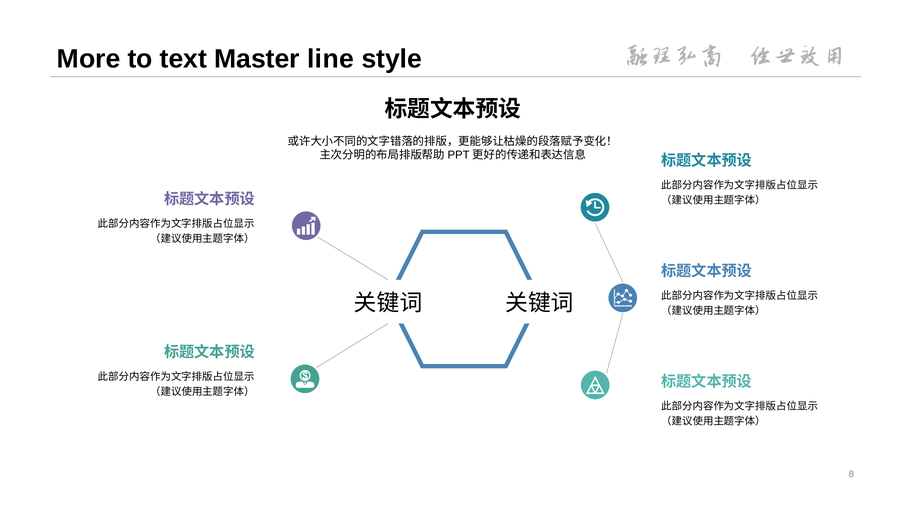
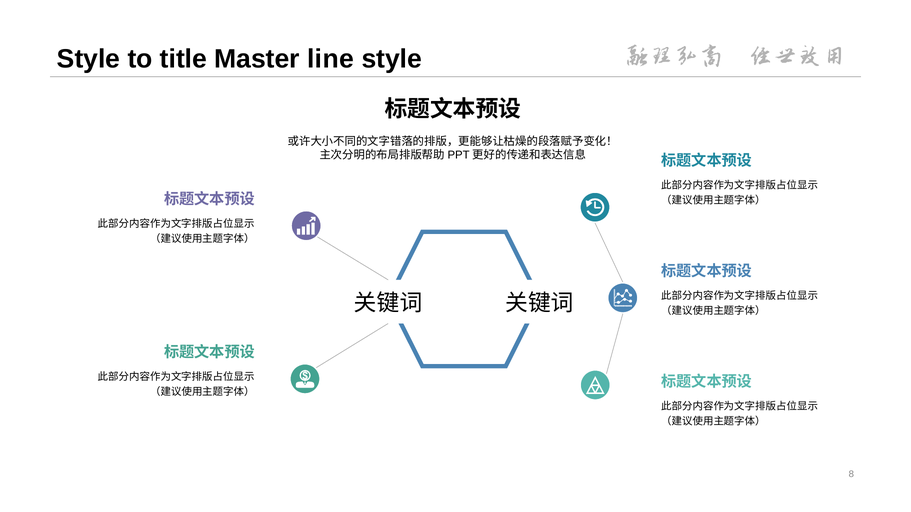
More: More -> Style (89, 59)
text: text -> title (183, 59)
